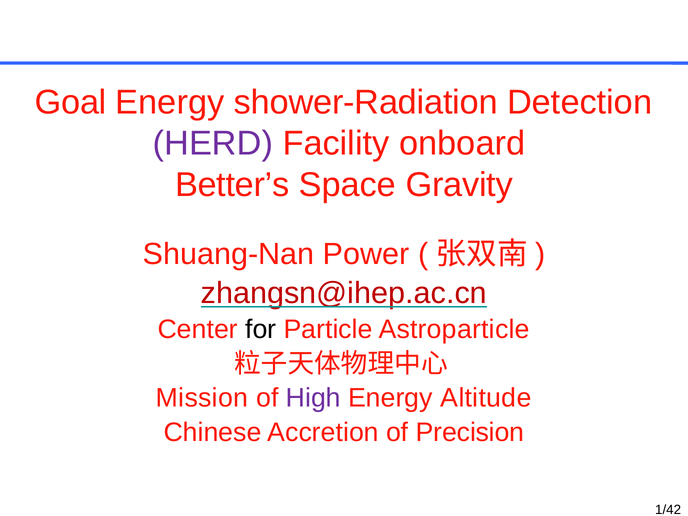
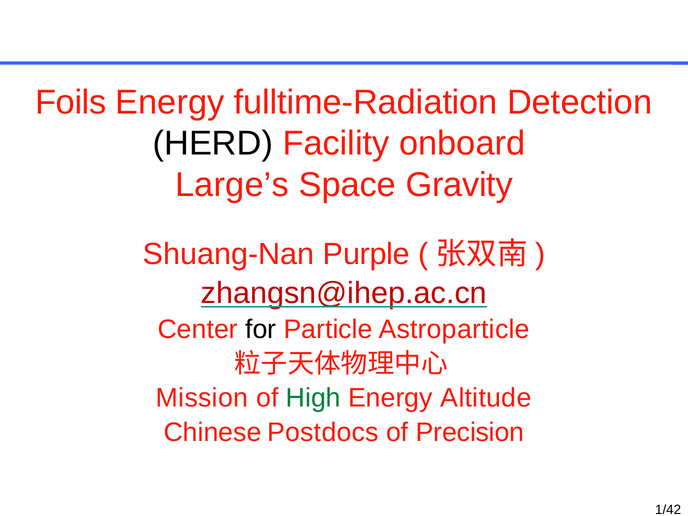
Goal: Goal -> Foils (71, 102)
shower-Radiation: shower-Radiation -> fulltime-Radiation (366, 102)
HERD colour: purple -> black (213, 144)
Better’s: Better’s -> Large’s (232, 185)
Power: Power -> Purple (366, 254)
High colour: purple -> green (313, 398)
Accretion: Accretion -> Postdocs (323, 432)
